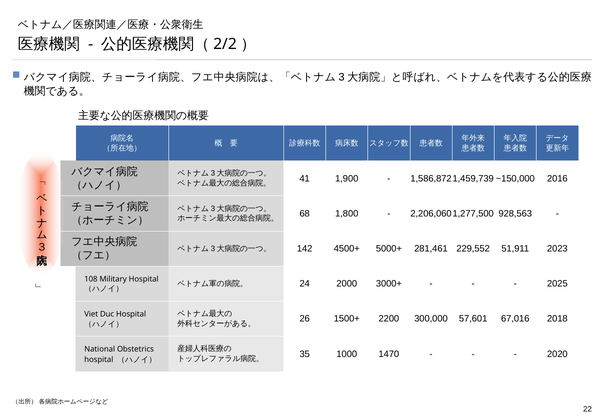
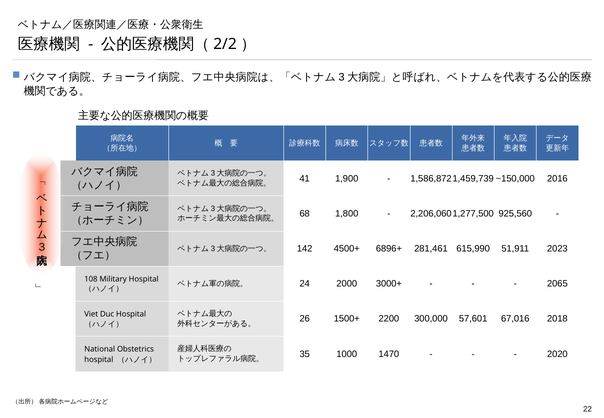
928,563: 928,563 -> 925,560 (515, 214)
5000+: 5000+ -> 6896+ (389, 249)
229,552: 229,552 -> 615,990 (473, 249)
2025: 2025 -> 2065 (557, 284)
